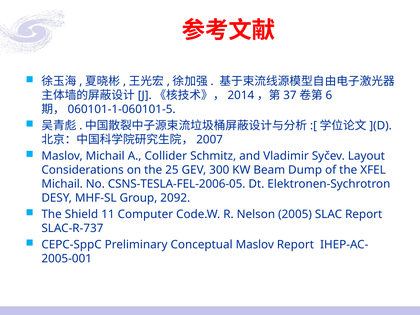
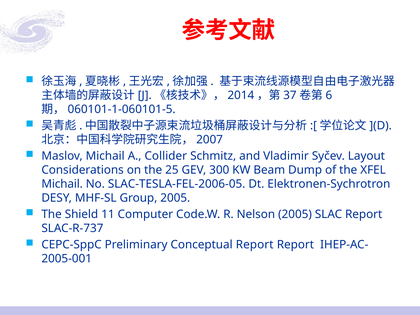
CSNS-TESLA-FEL-2006-05: CSNS-TESLA-FEL-2006-05 -> SLAC-TESLA-FEL-2006-05 (177, 184)
Group 2092: 2092 -> 2005 (175, 198)
Conceptual Maslov: Maslov -> Report (255, 245)
